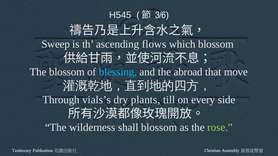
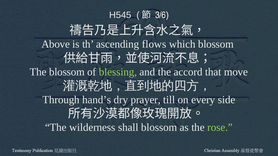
Sweep: Sweep -> Above (56, 44)
blessing colour: light blue -> light green (118, 72)
abroad: abroad -> accord (188, 72)
vials’s: vials’s -> hand’s (97, 100)
plants: plants -> prayer (146, 100)
